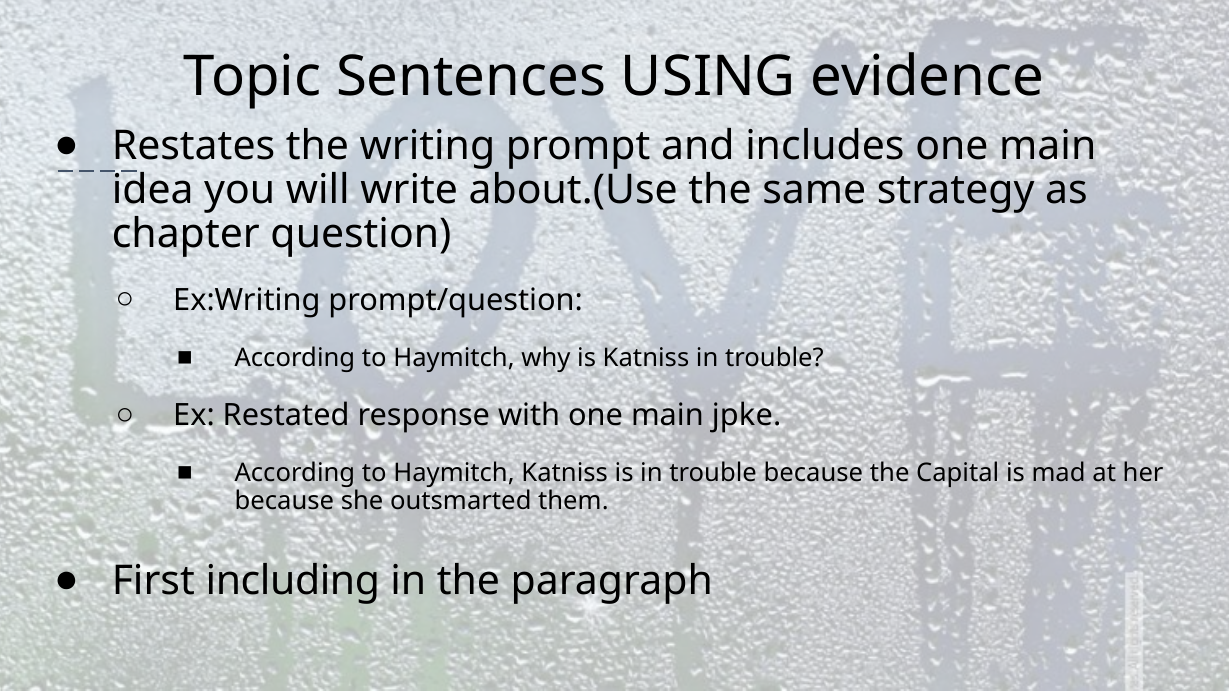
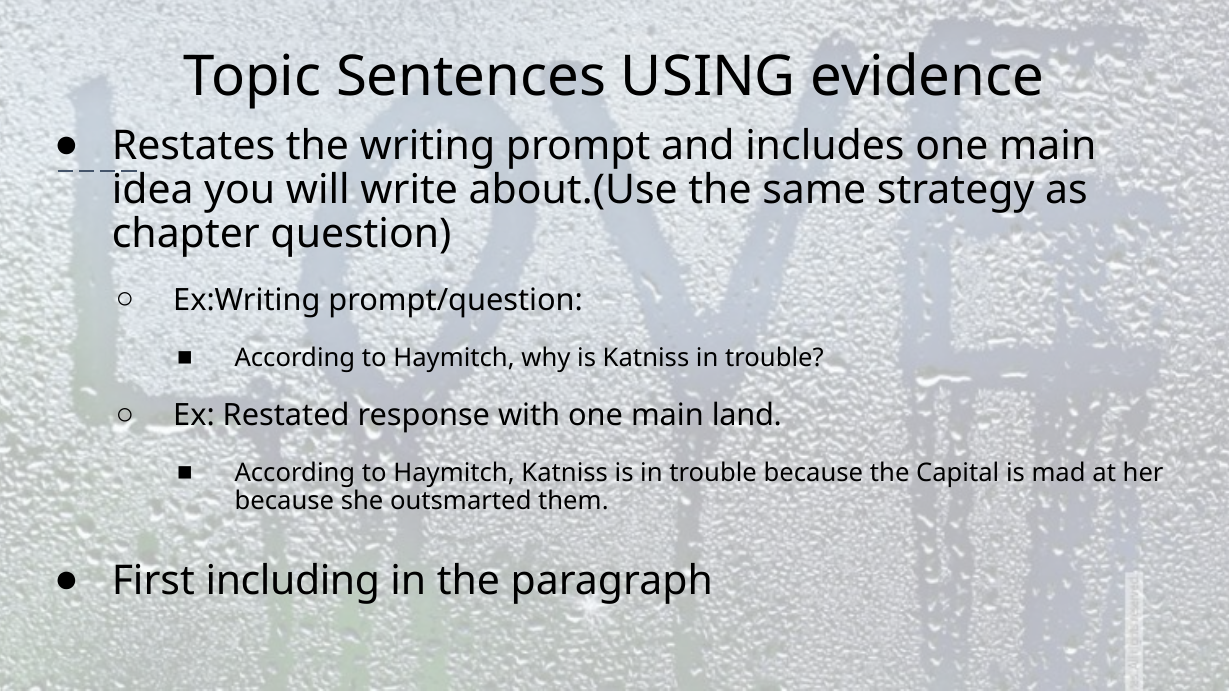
jpke: jpke -> land (747, 416)
